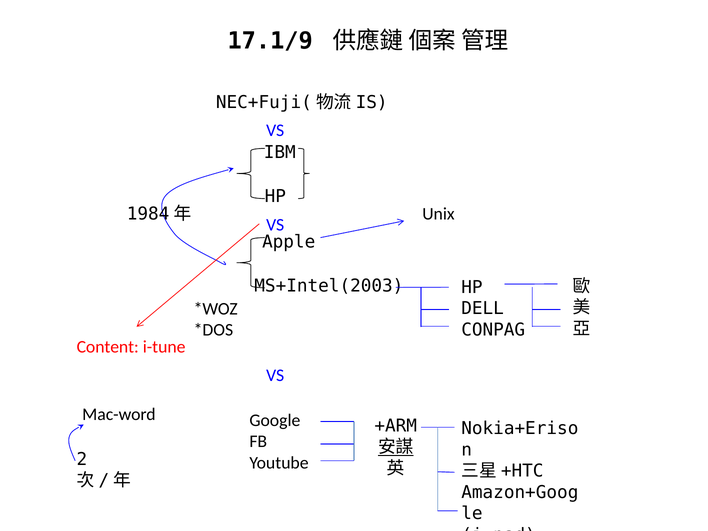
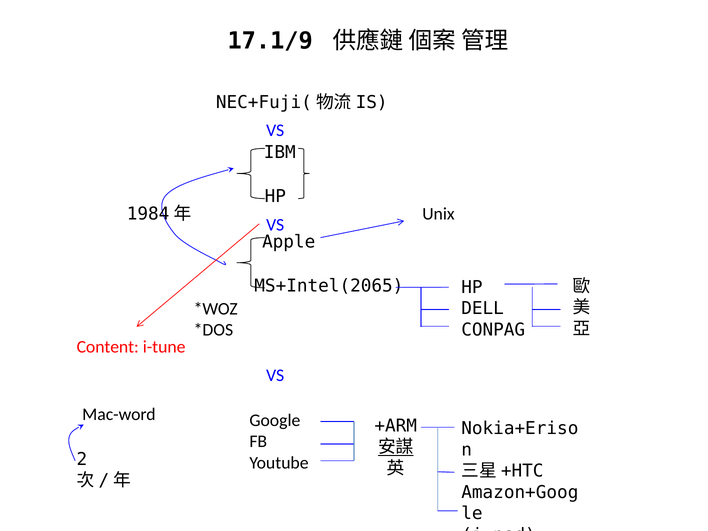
MS+Intel(2003: MS+Intel(2003 -> MS+Intel(2065 (329, 286)
